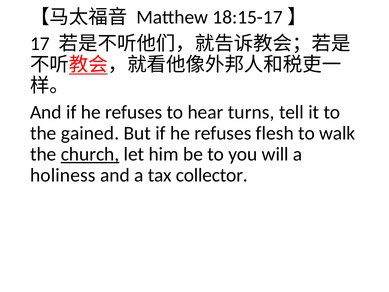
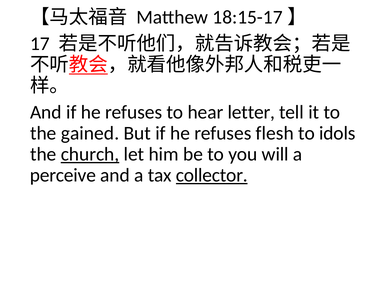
turns: turns -> letter (251, 112)
walk: walk -> idols (337, 133)
holiness: holiness -> perceive (63, 175)
collector underline: none -> present (212, 175)
